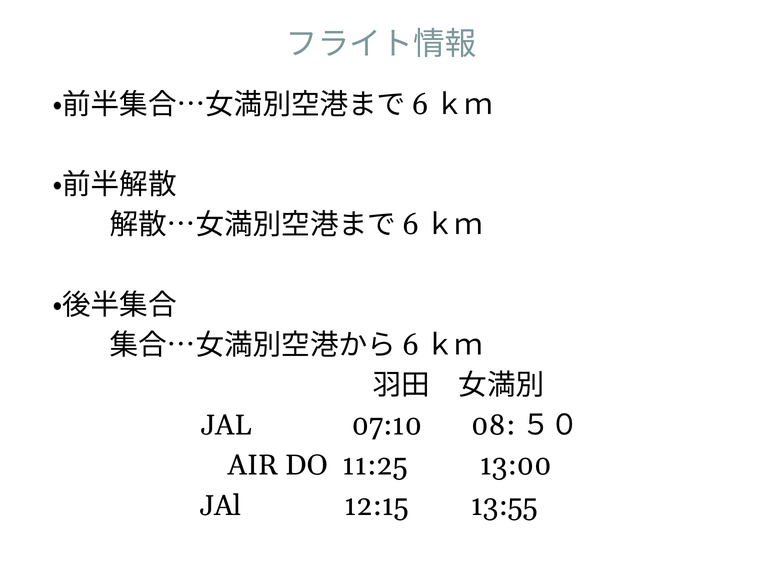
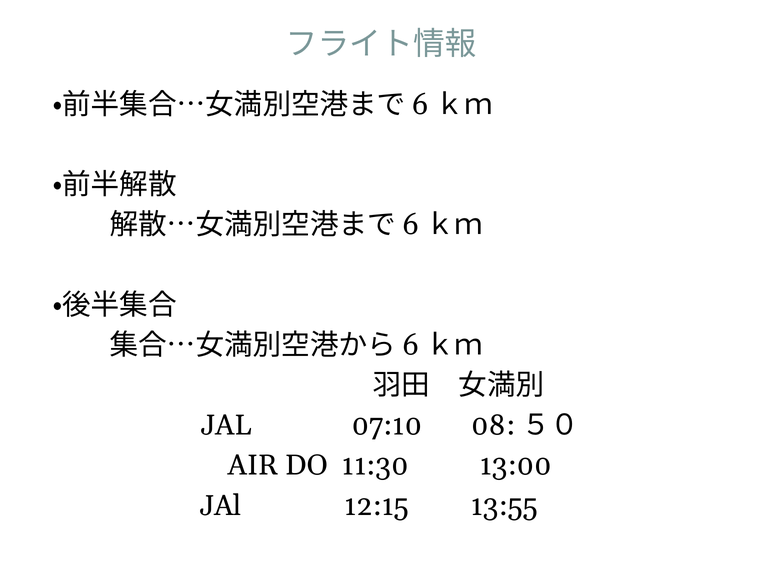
11:25: 11:25 -> 11:30 (375, 466)
